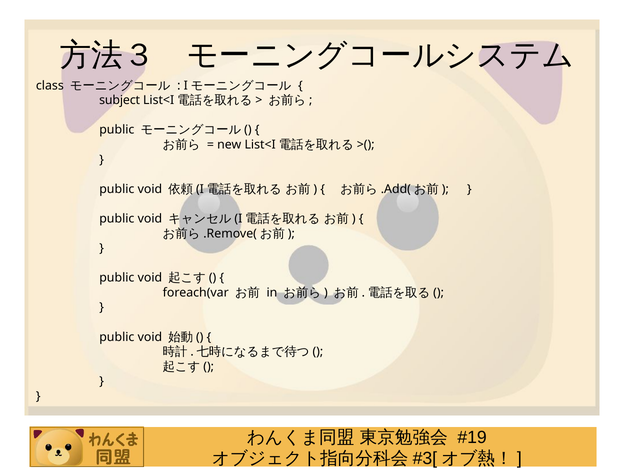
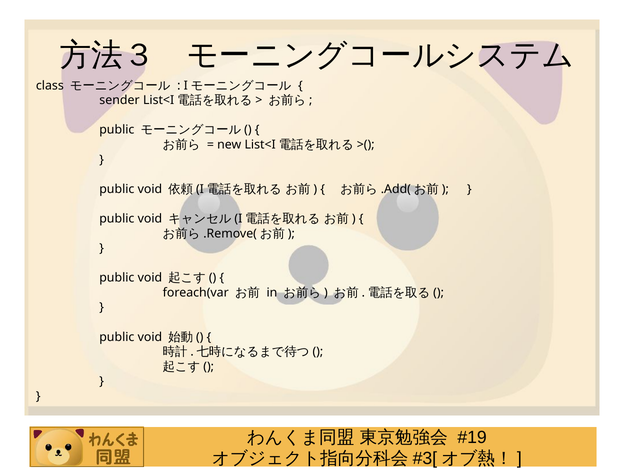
subject: subject -> sender (120, 100)
